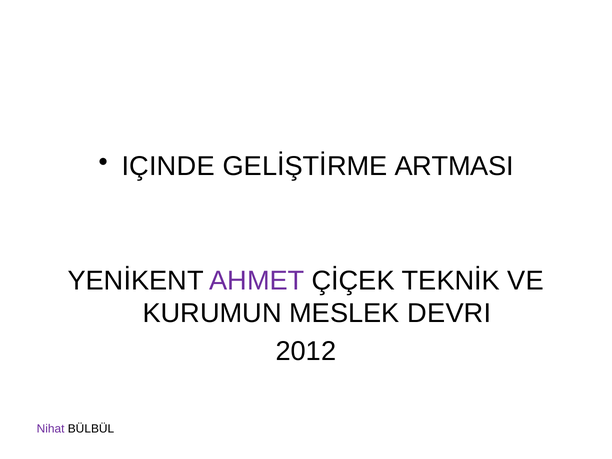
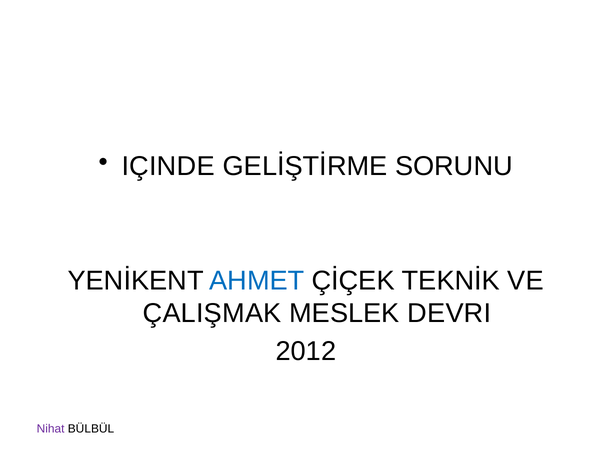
ARTMASI: ARTMASI -> SORUNU (454, 166)
AHMET colour: purple -> blue (257, 281)
KURUMUN: KURUMUN -> ÇALIŞMAK (212, 313)
